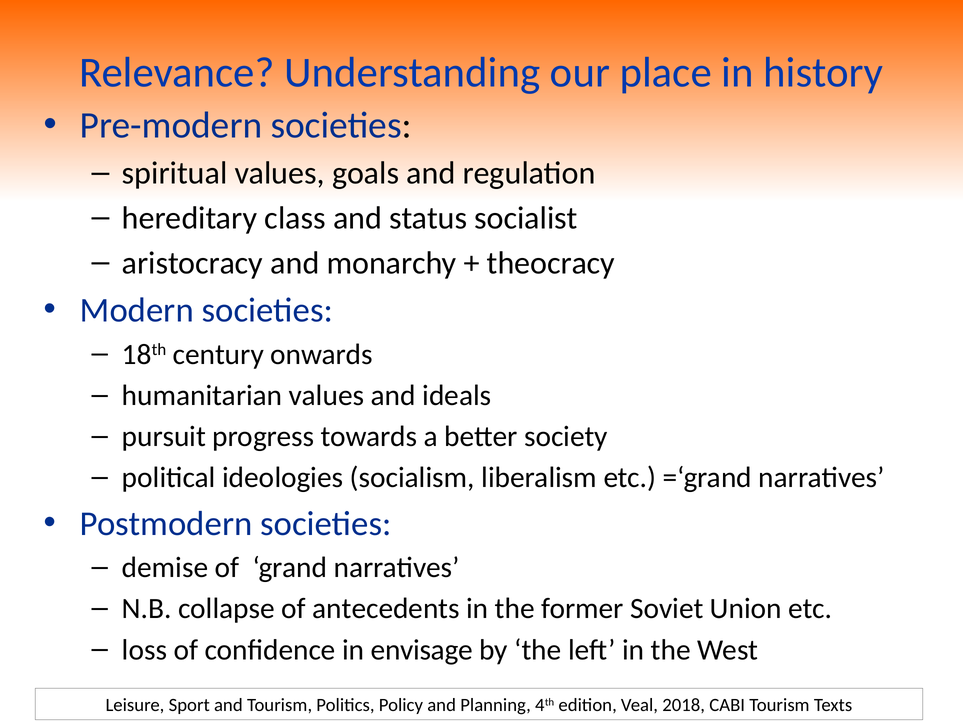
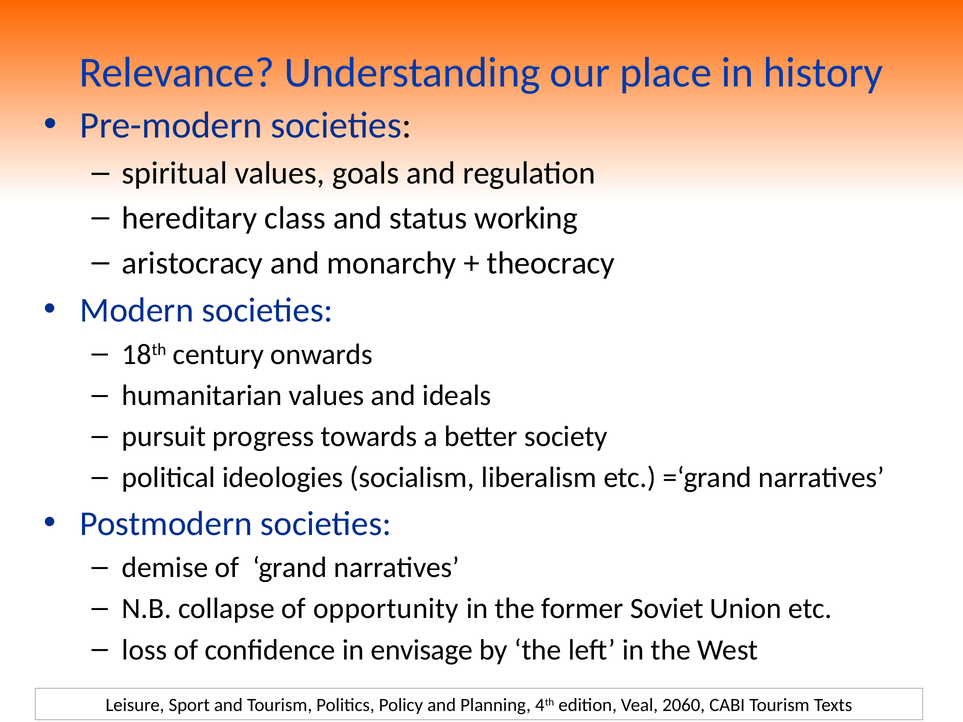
socialist: socialist -> working (526, 218)
antecedents: antecedents -> opportunity (386, 609)
2018: 2018 -> 2060 (684, 706)
